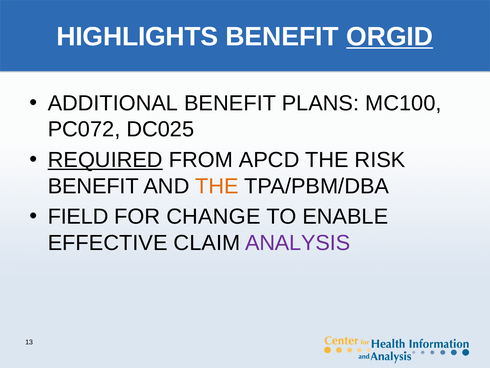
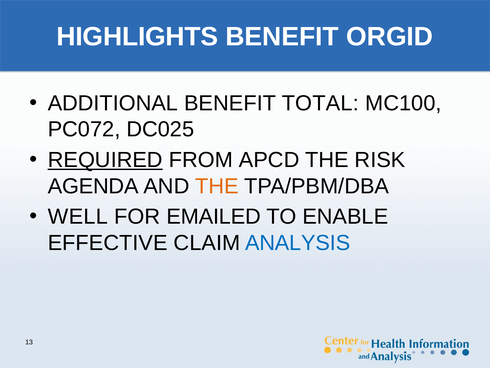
ORGID underline: present -> none (390, 37)
PLANS: PLANS -> TOTAL (320, 103)
BENEFIT: BENEFIT -> AGENDA (93, 186)
FIELD: FIELD -> WELL (78, 216)
CHANGE: CHANGE -> EMAILED (214, 216)
ANALYSIS colour: purple -> blue (298, 243)
